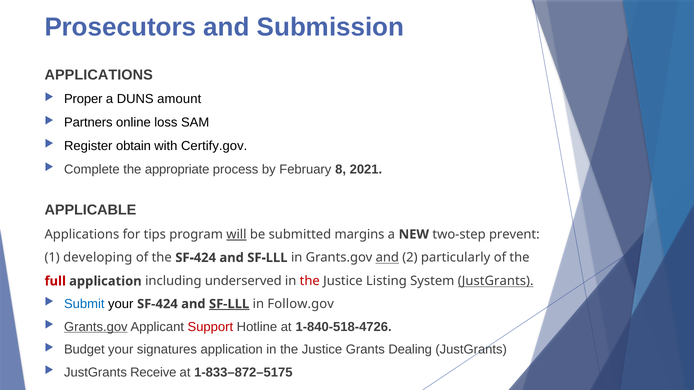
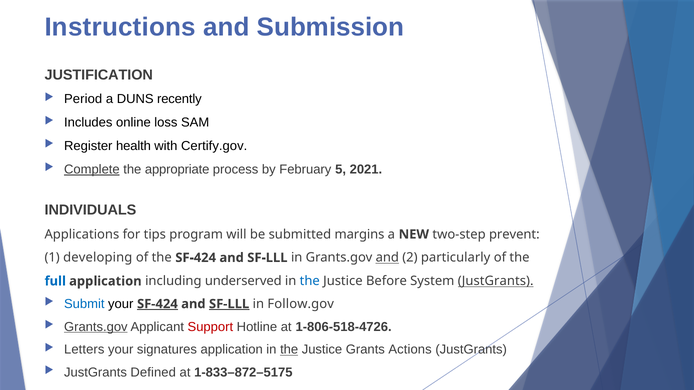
Prosecutors: Prosecutors -> Instructions (120, 27)
APPLICATIONS: APPLICATIONS -> JUSTIFICATION (99, 75)
Proper: Proper -> Period (83, 99)
amount: amount -> recently (179, 99)
Partners: Partners -> Includes (88, 123)
obtain: obtain -> health (133, 146)
Complete underline: none -> present (92, 169)
8: 8 -> 5 (341, 169)
APPLICABLE: APPLICABLE -> INDIVIDUALS (90, 210)
will underline: present -> none (236, 235)
full colour: red -> blue (55, 281)
the colour: red -> blue (310, 281)
Listing: Listing -> Before (386, 281)
SF-424 underline: none -> present (157, 304)
1-840-518-4726: 1-840-518-4726 -> 1-806-518-4726 (344, 327)
Budget: Budget -> Letters (84, 350)
the underline: none -> present (289, 350)
Dealing: Dealing -> Actions (410, 350)
Receive: Receive -> Defined (153, 373)
